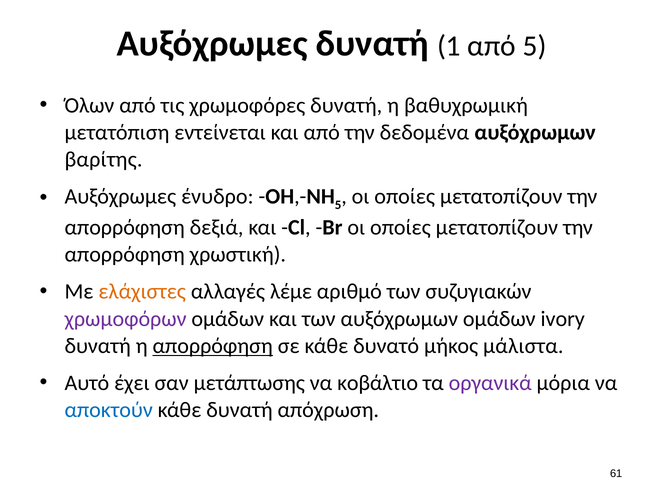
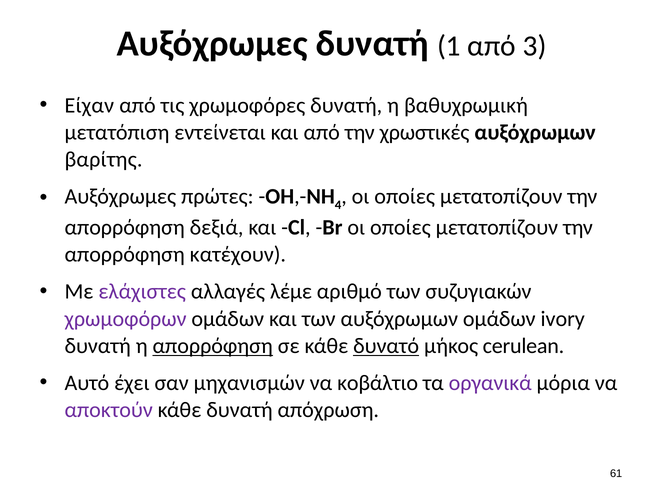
από 5: 5 -> 3 (535, 46)
Όλων: Όλων -> Είχαν (89, 105)
δεδομένα: δεδομένα -> χρωστικές (424, 133)
ένυδρο: ένυδρο -> πρώτες (217, 197)
5: 5 -> 4 (338, 205)
χρωστική: χρωστική -> κατέχουν (238, 255)
ελάχιστες colour: orange -> purple (142, 292)
δυνατό underline: none -> present (386, 346)
μάλιστα: μάλιστα -> cerulean (523, 346)
μετάπτωσης: μετάπτωσης -> μηχανισμών (249, 383)
αποκτούν colour: blue -> purple (109, 411)
